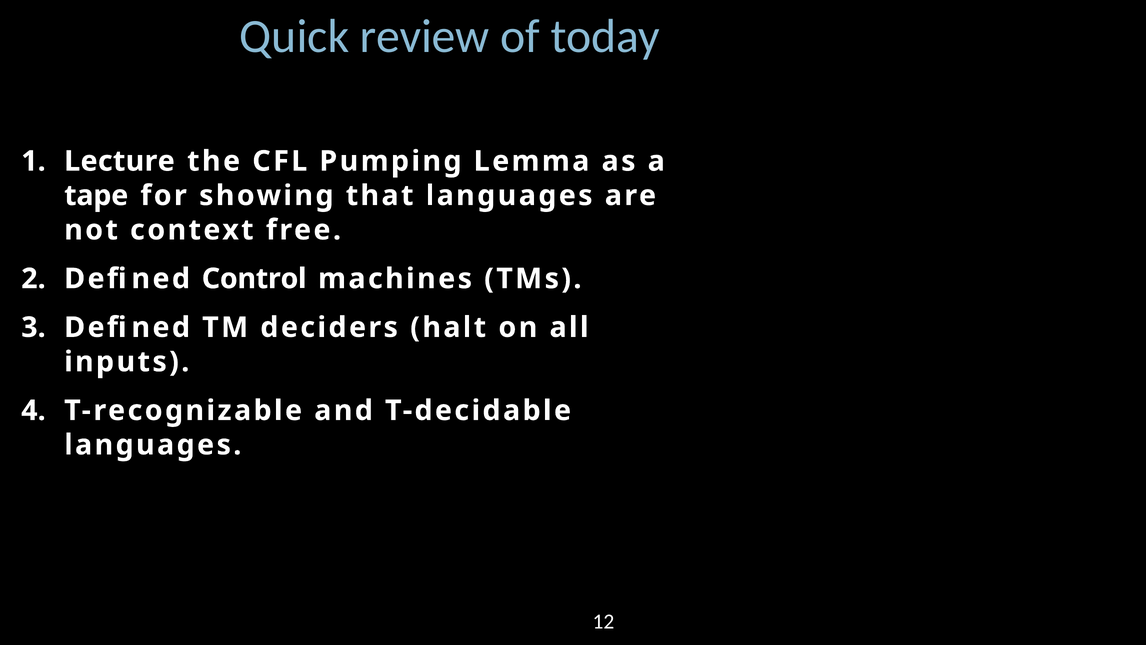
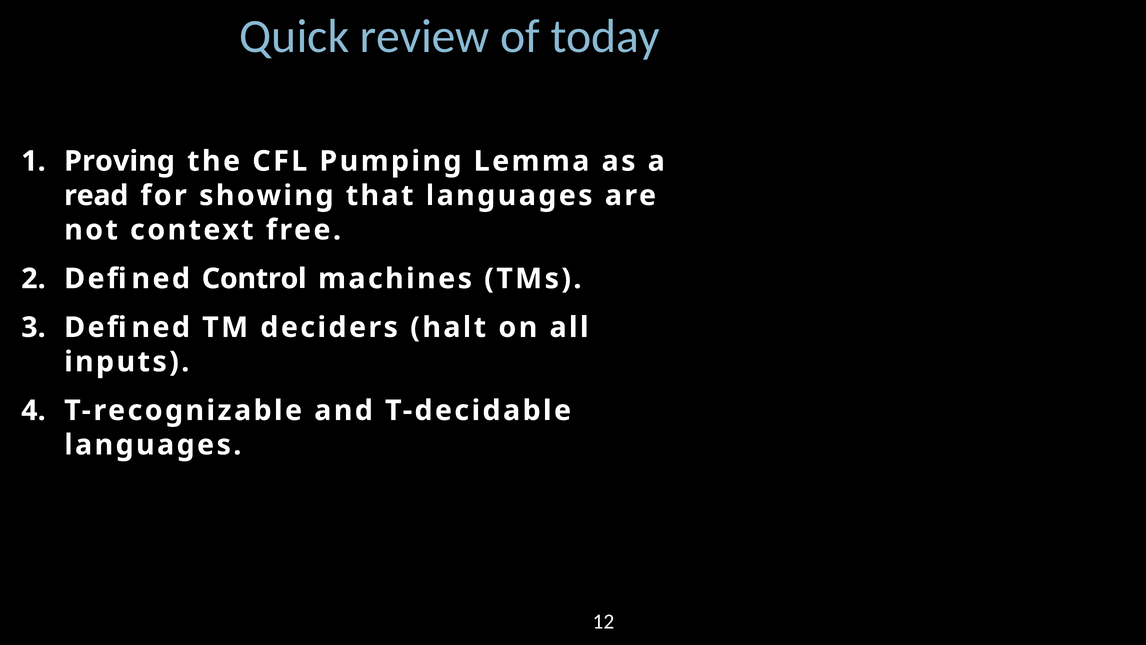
Lecture: Lecture -> Proving (120, 161)
tape: tape -> read (96, 195)
